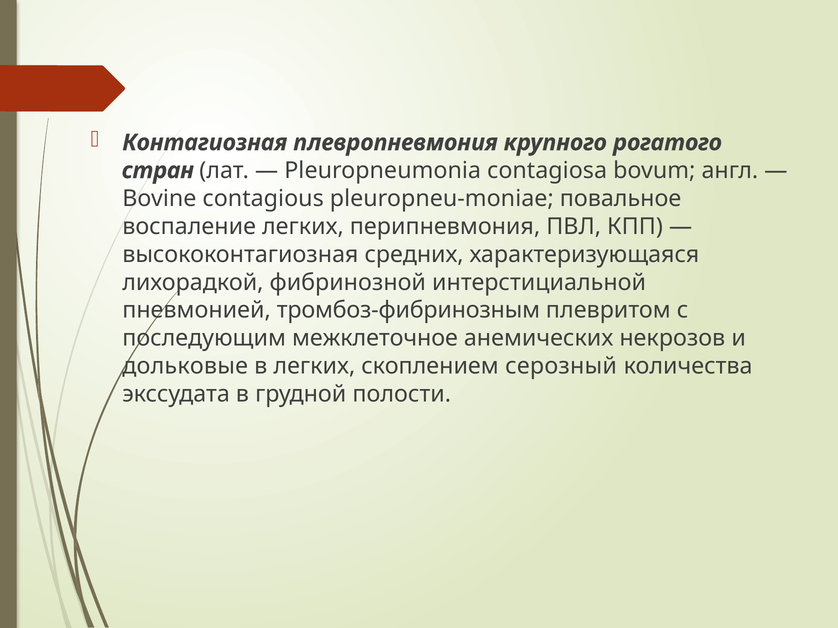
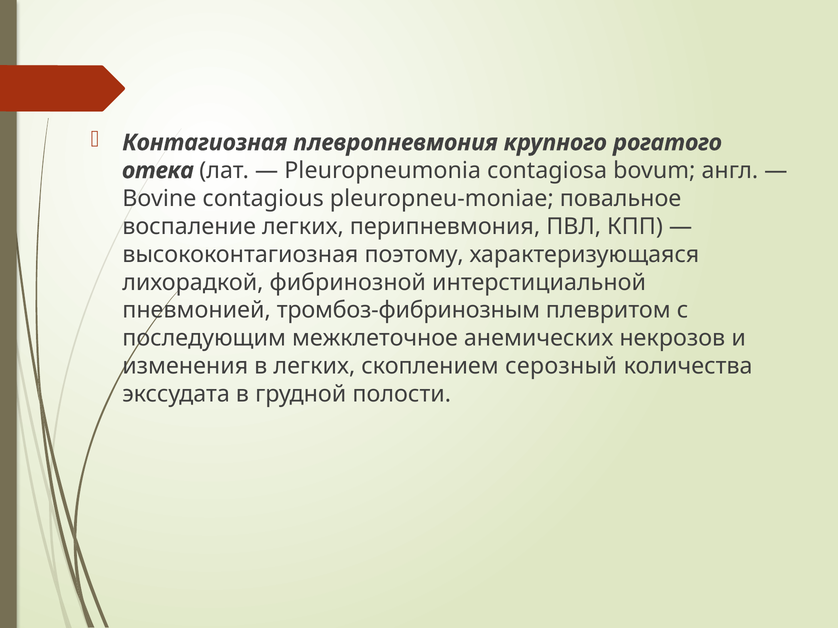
стран: стран -> отека (158, 171)
средних: средних -> поэтому (414, 255)
дольковые: дольковые -> изменения (185, 367)
